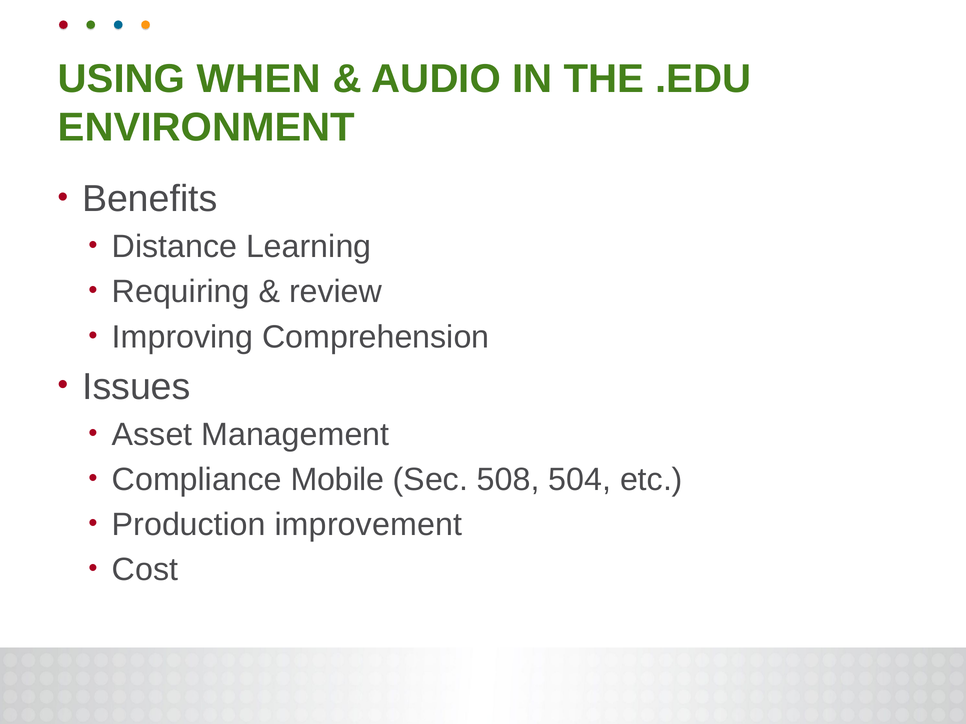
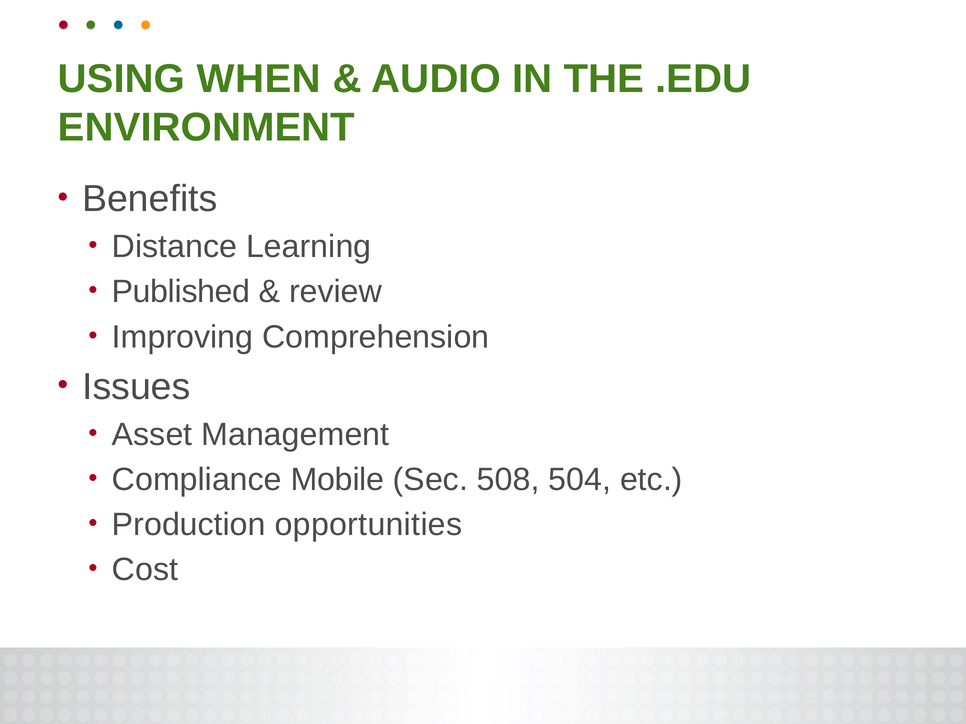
Requiring: Requiring -> Published (181, 292)
improvement: improvement -> opportunities (368, 525)
